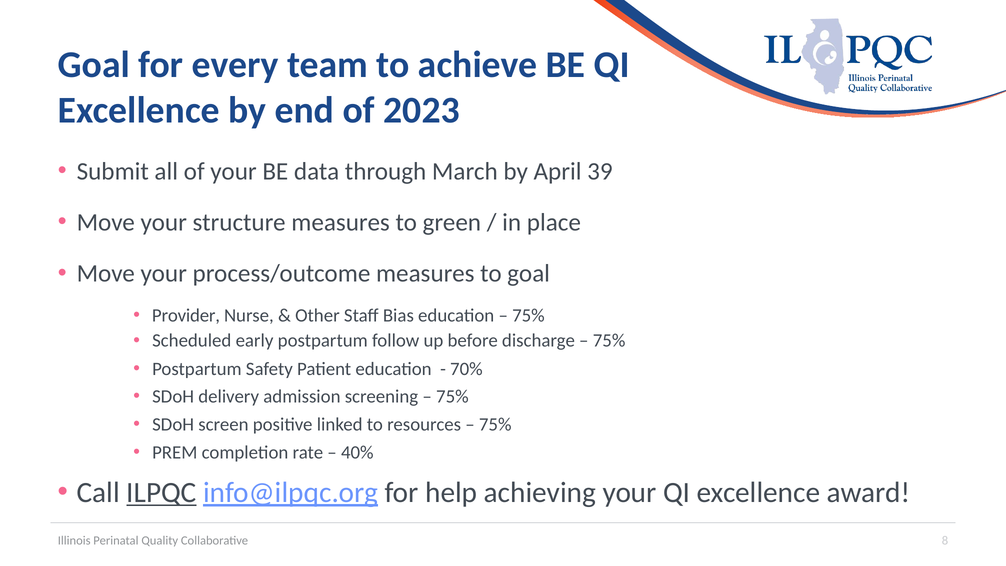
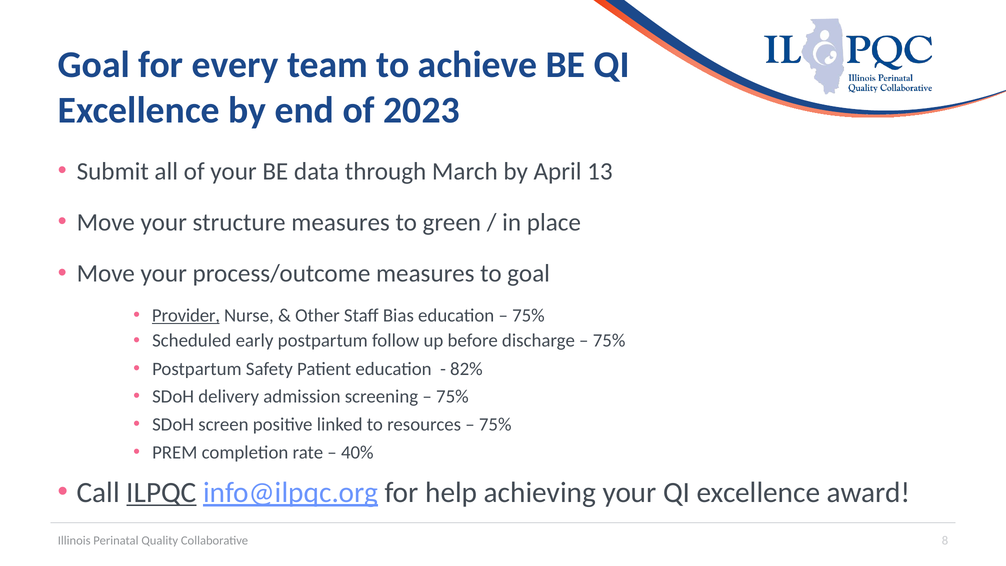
39: 39 -> 13 (600, 171)
Provider underline: none -> present (186, 315)
70%: 70% -> 82% (466, 369)
